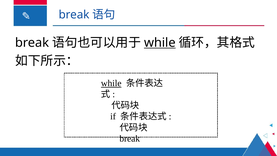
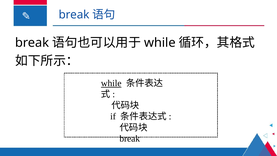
while underline: present -> none (160, 43)
